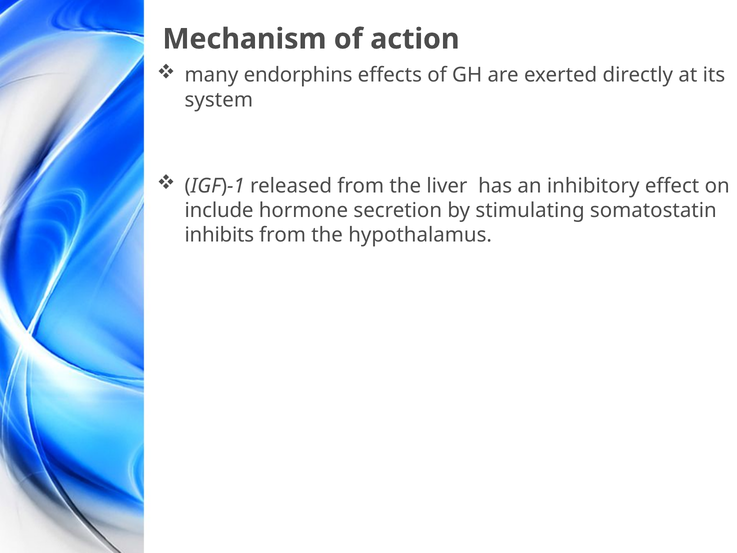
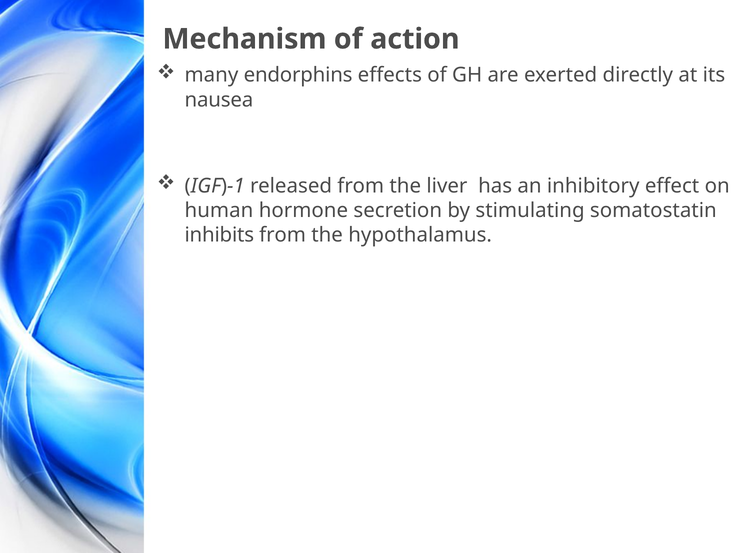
system: system -> nausea (219, 100)
include: include -> human (219, 210)
